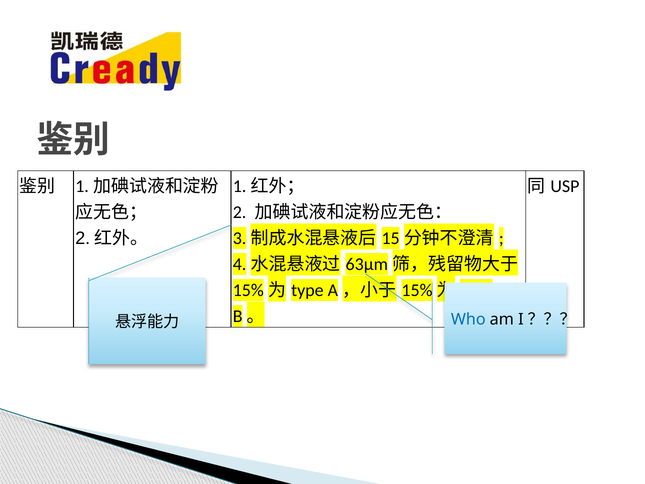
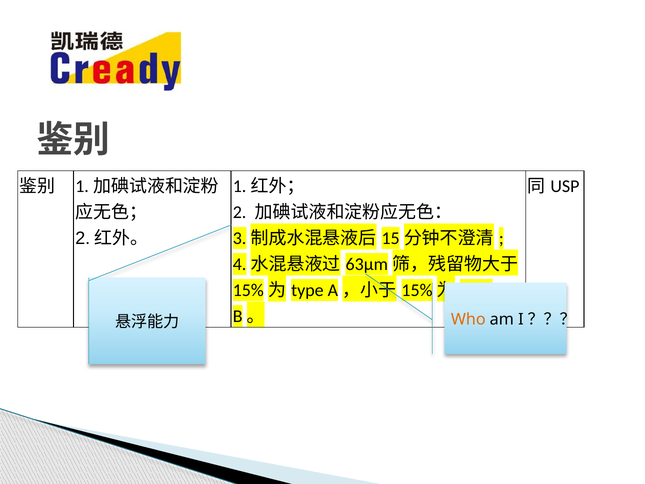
Who colour: blue -> orange (468, 319)
